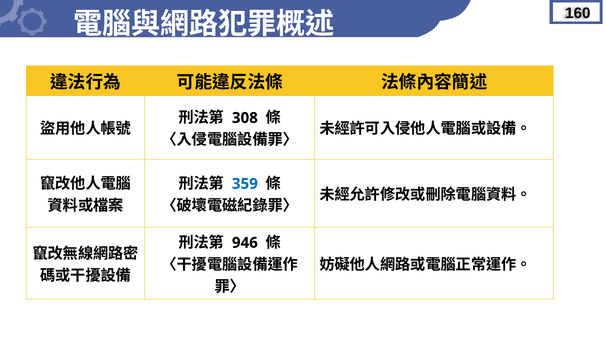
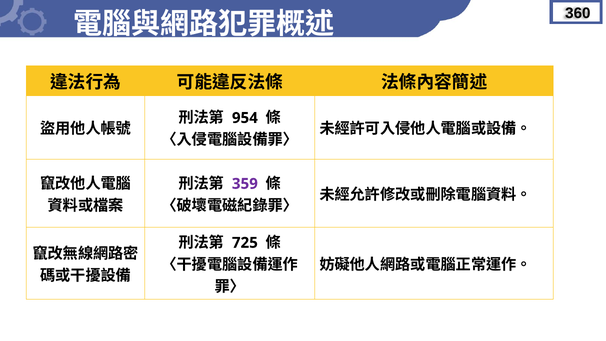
160: 160 -> 360 (578, 13)
308: 308 -> 954 (245, 118)
359 colour: blue -> purple (245, 184)
946: 946 -> 725 (245, 243)
